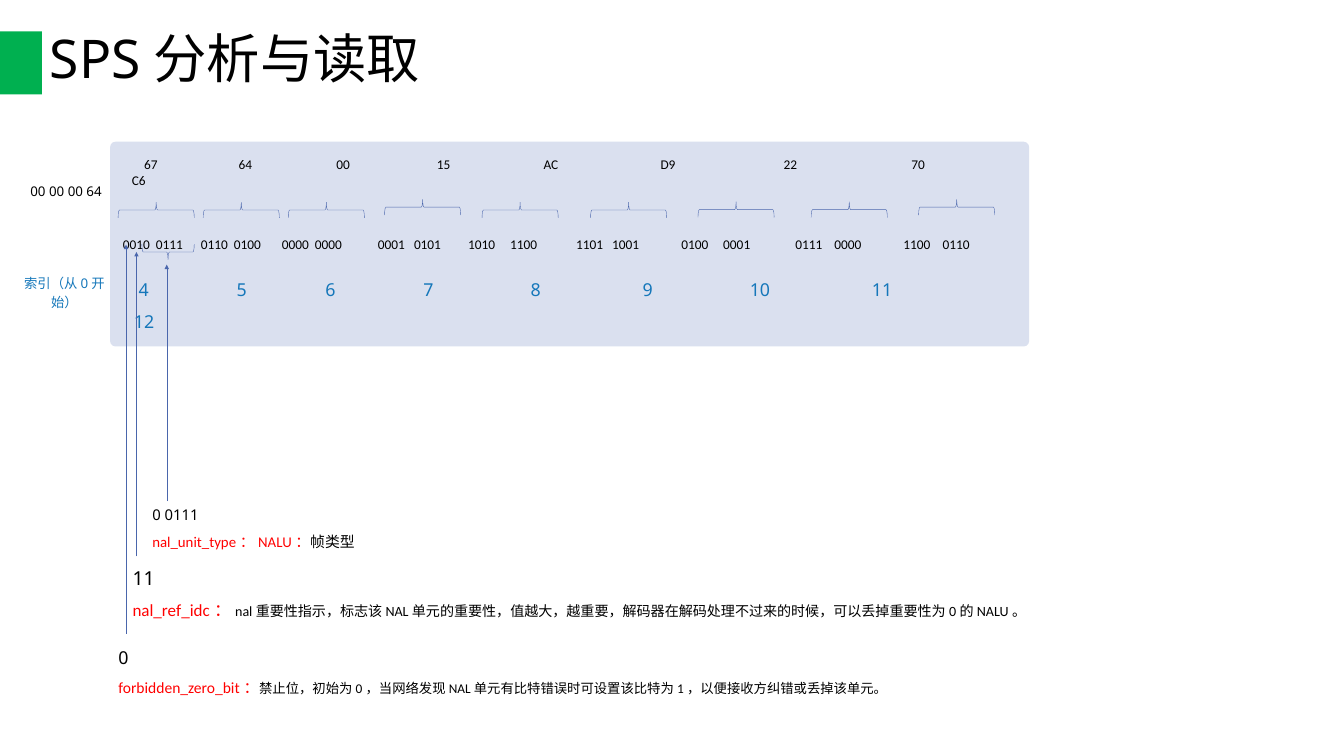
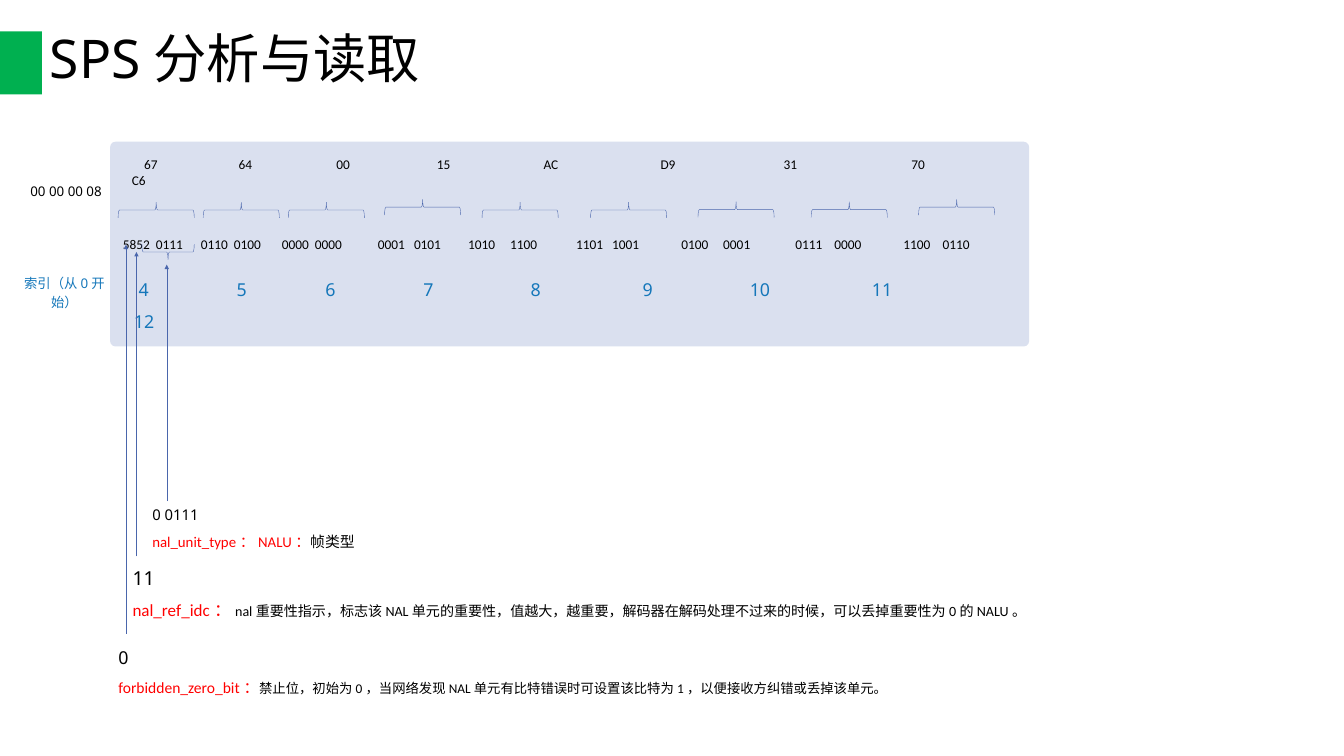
22: 22 -> 31 (790, 165)
00 64: 64 -> 08 (94, 192)
0010: 0010 -> 5852 (136, 245)
